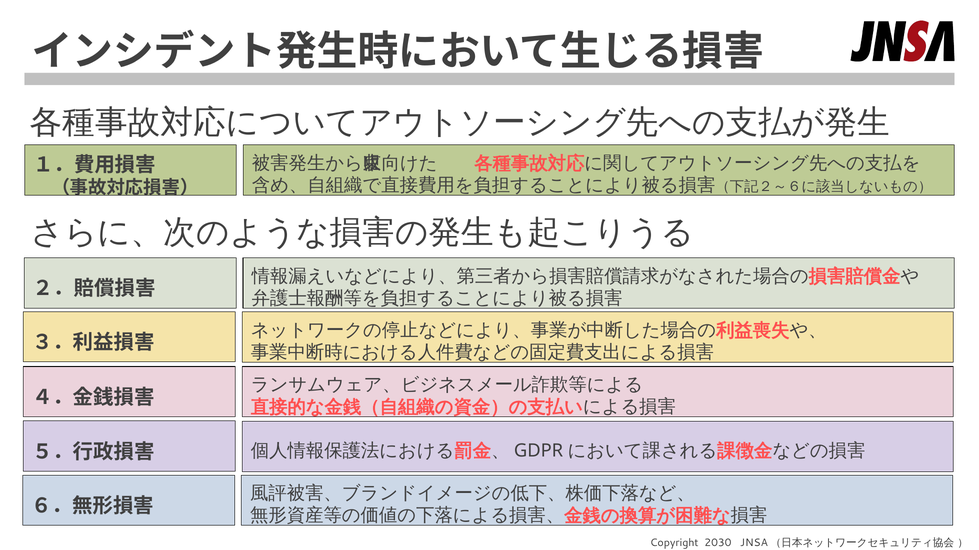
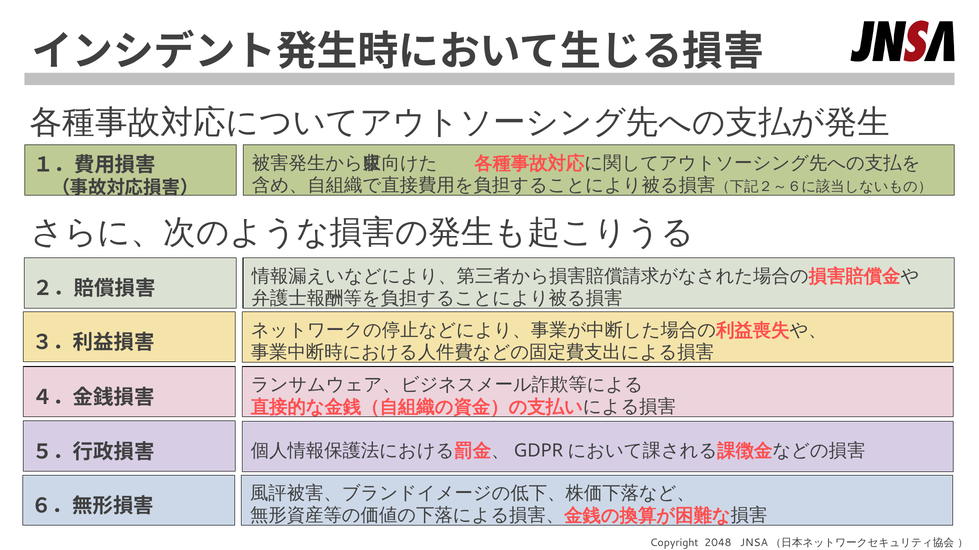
2030: 2030 -> 2048 (718, 543)
